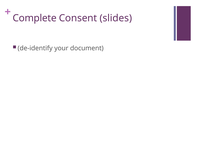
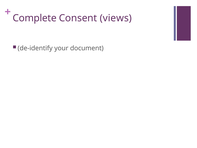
slides: slides -> views (116, 18)
